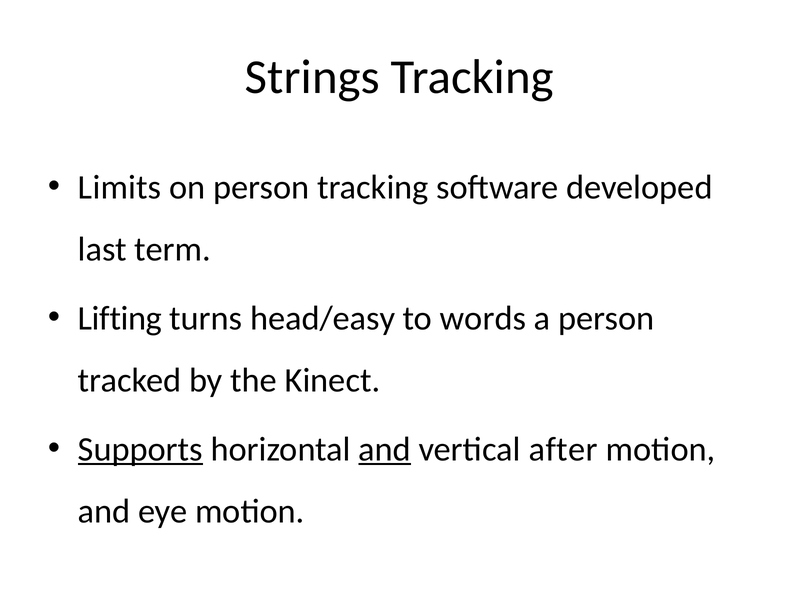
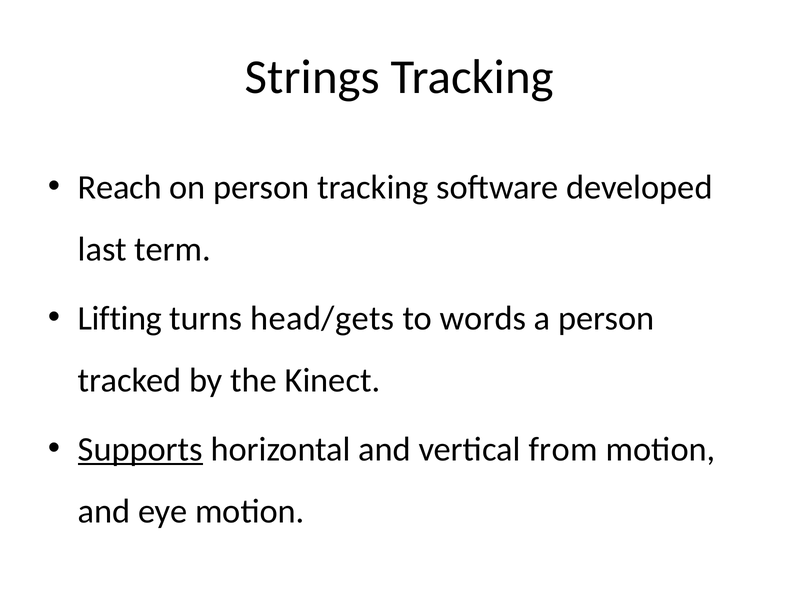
Limits: Limits -> Reach (120, 188)
head/easy: head/easy -> head/gets (322, 318)
and underline: present -> none (385, 449)
after: after -> from (563, 449)
